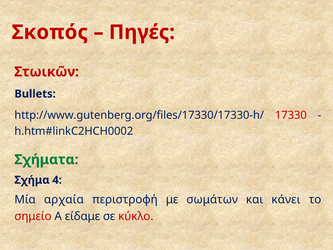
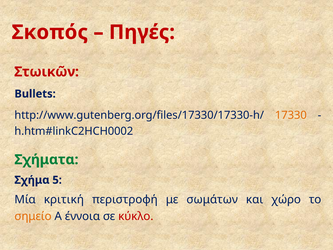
17330 colour: red -> orange (291, 115)
4: 4 -> 5 (57, 180)
αρχαία: αρχαία -> κριτική (64, 199)
κάνει: κάνει -> χώρο (286, 199)
σημείο colour: red -> orange (33, 216)
είδαμε: είδαμε -> έννοια (82, 216)
